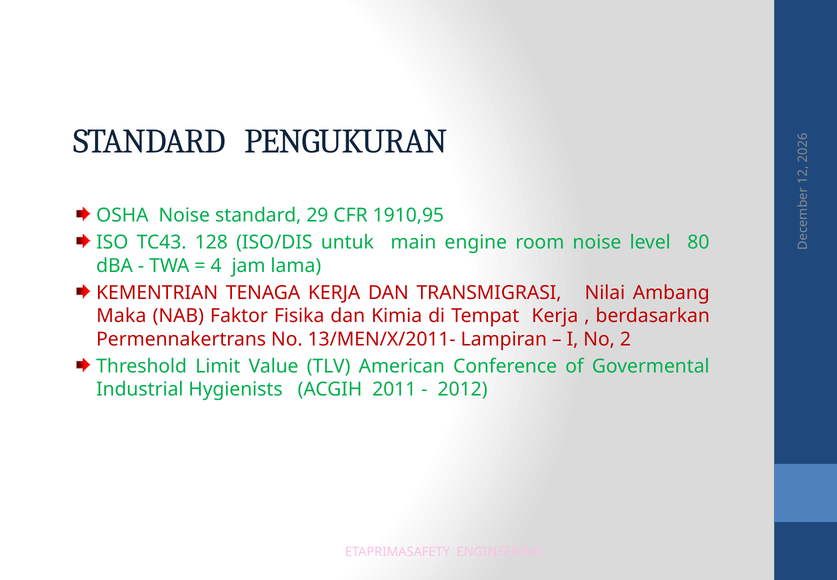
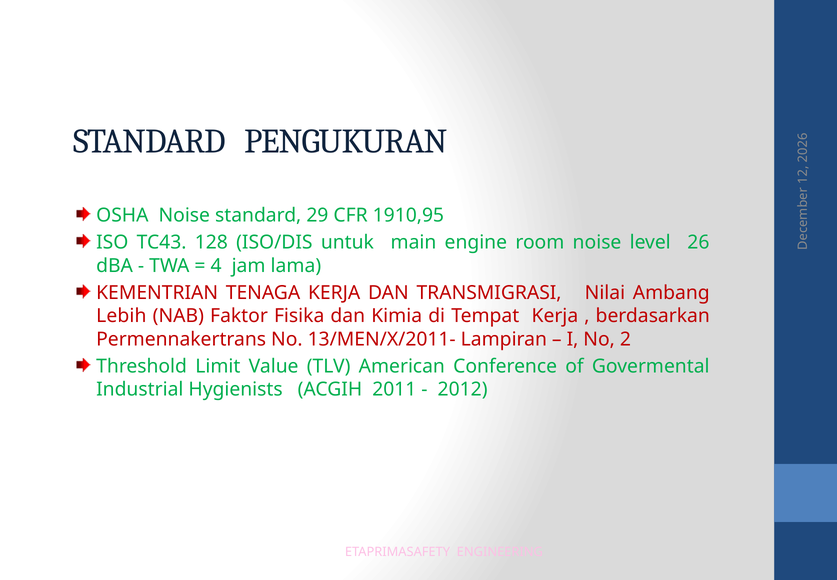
80: 80 -> 26 (698, 242)
Maka: Maka -> Lebih (121, 316)
